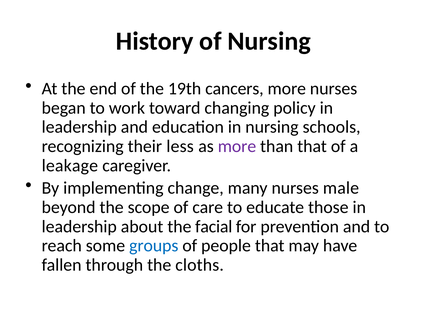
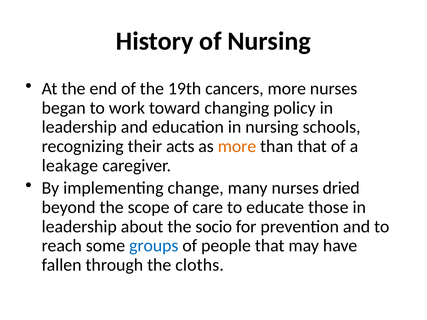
less: less -> acts (180, 146)
more colour: purple -> orange (237, 146)
male: male -> dried (341, 188)
facial: facial -> socio (214, 227)
